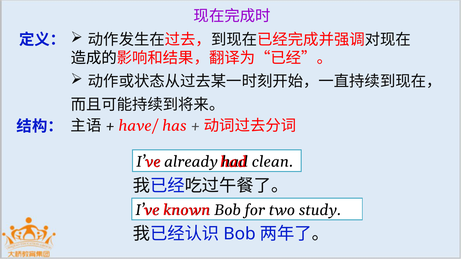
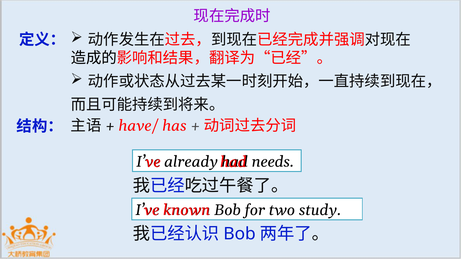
clean: clean -> needs (273, 162)
